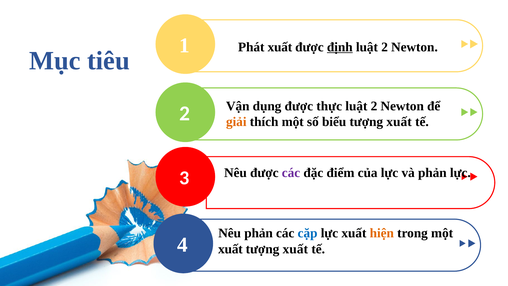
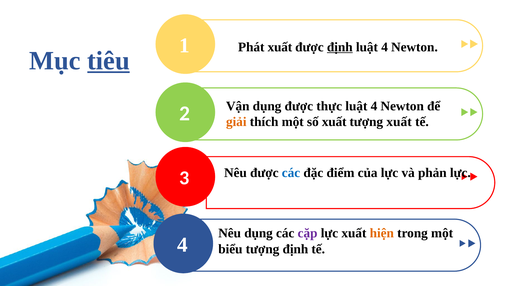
2: 2 -> 4 (385, 47)
tiêu underline: none -> present (108, 61)
2: 2 -> 4 (374, 106)
số biểu: biểu -> xuất (334, 122)
các colour: purple -> blue (291, 173)
Nêu phản: phản -> dụng (259, 233)
cặp colour: blue -> purple (308, 233)
xuất: xuất -> biểu (230, 249)
xuất: xuất -> định (295, 249)
